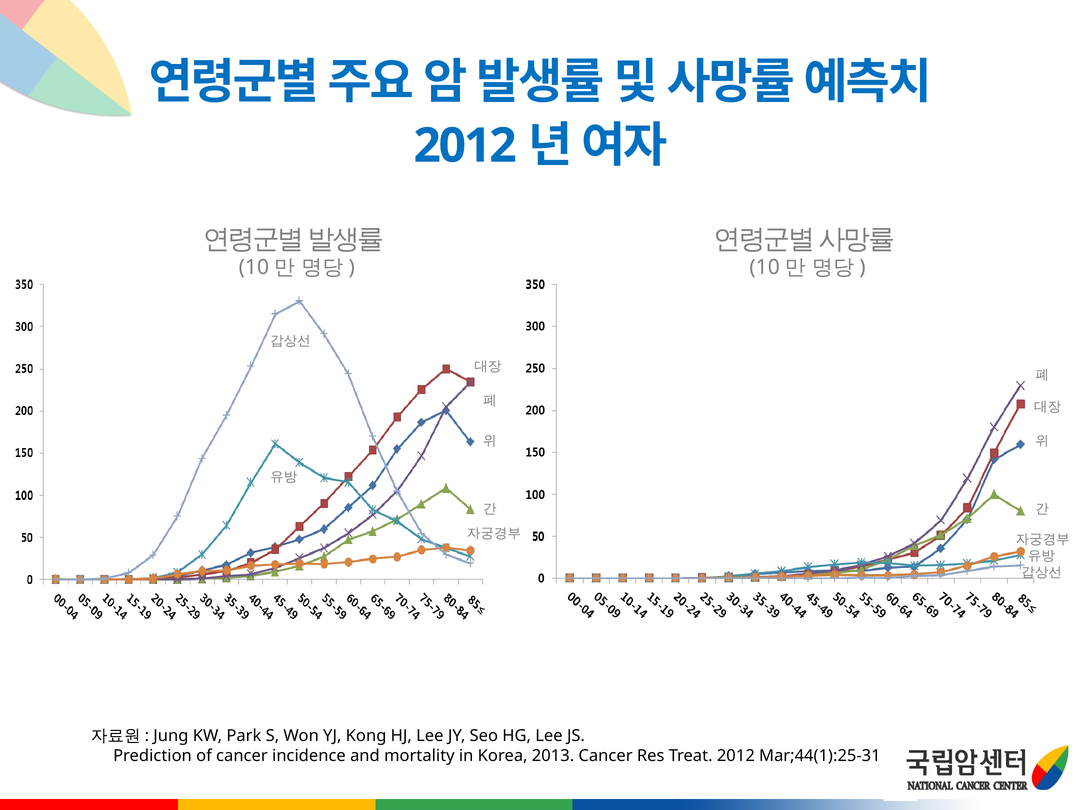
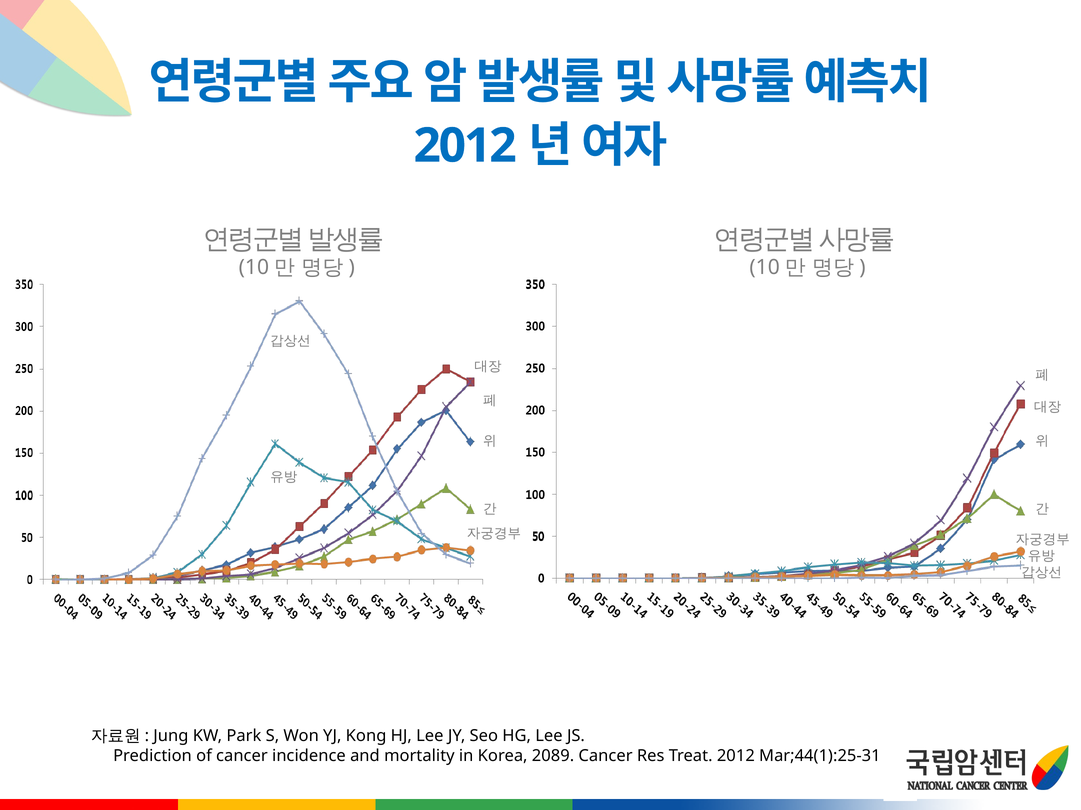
2013: 2013 -> 2089 (553, 756)
